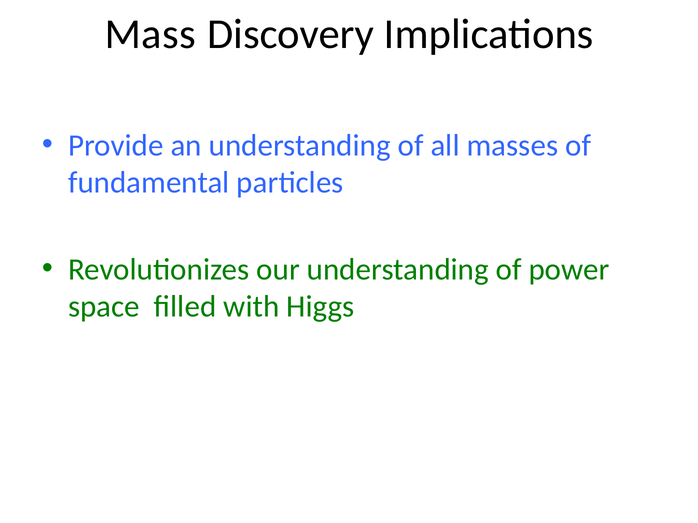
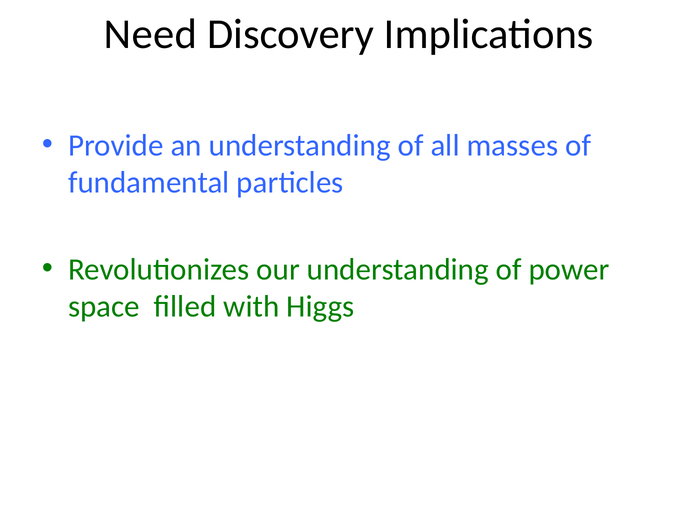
Mass: Mass -> Need (150, 34)
